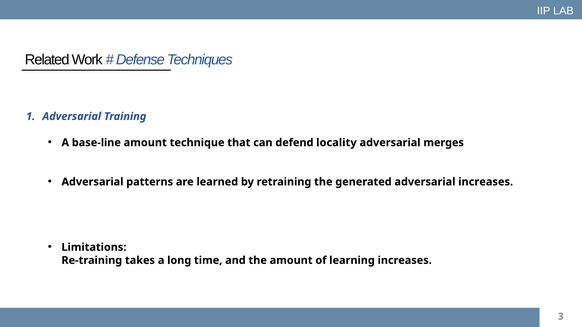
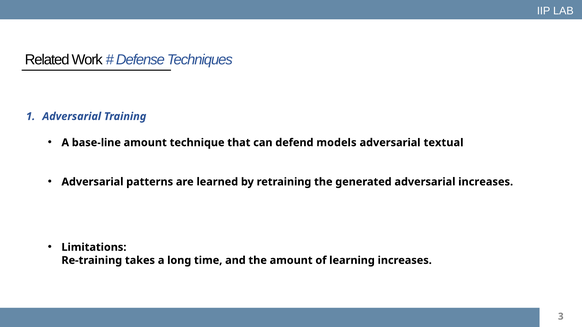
locality: locality -> models (336, 143)
merges: merges -> textual (444, 143)
